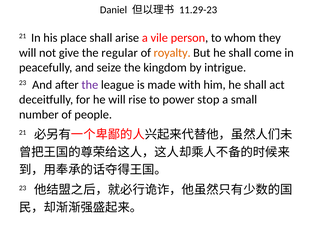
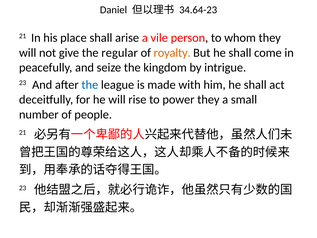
11.29-23: 11.29-23 -> 34.64-23 (198, 10)
the colour: purple -> blue (90, 85)
power stop: stop -> they (208, 100)
